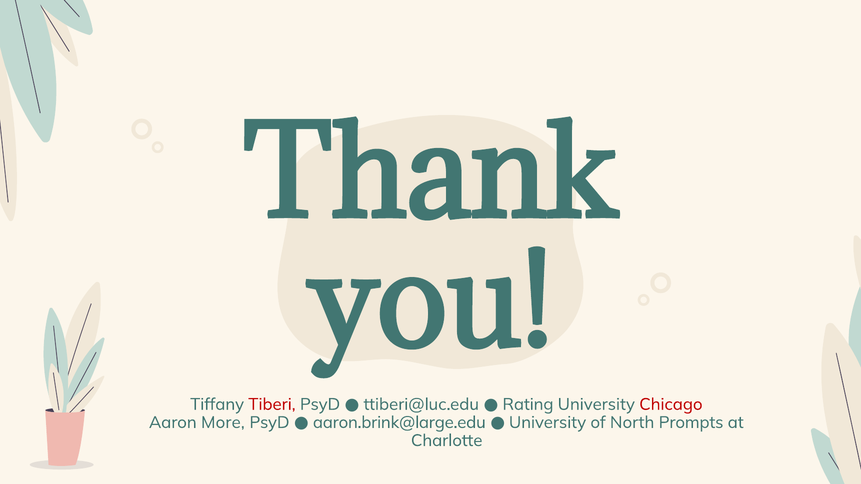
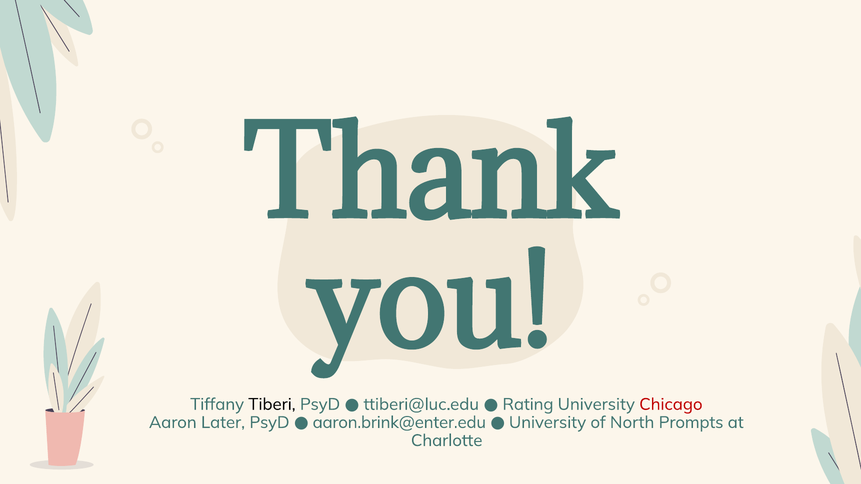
Tiberi colour: red -> black (272, 405)
More: More -> Later (223, 423)
aaron.brink@large.edu: aaron.brink@large.edu -> aaron.brink@enter.edu (399, 423)
